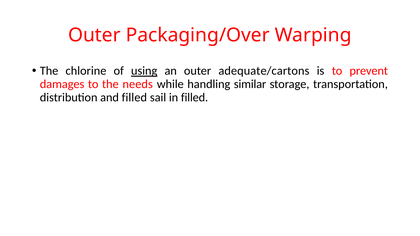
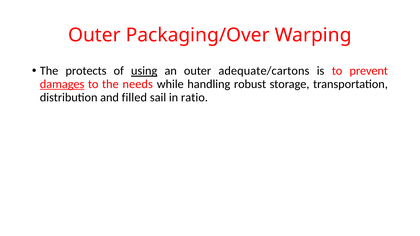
chlorine: chlorine -> protects (86, 71)
damages underline: none -> present (62, 84)
similar: similar -> robust (250, 84)
in filled: filled -> ratio (194, 97)
